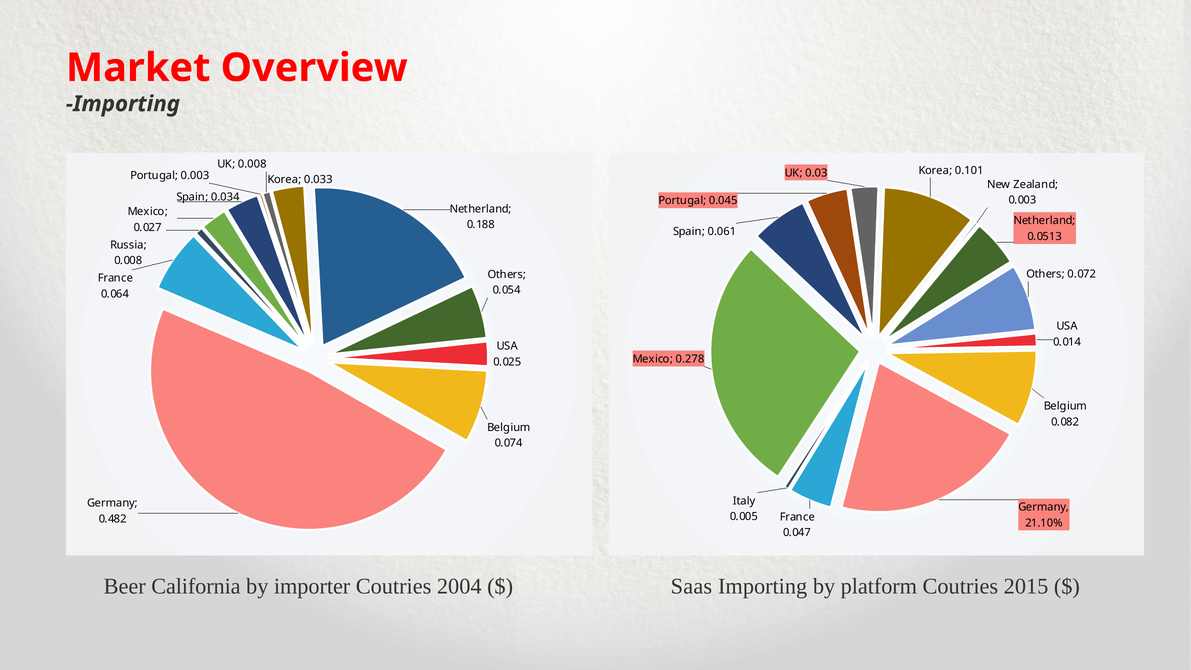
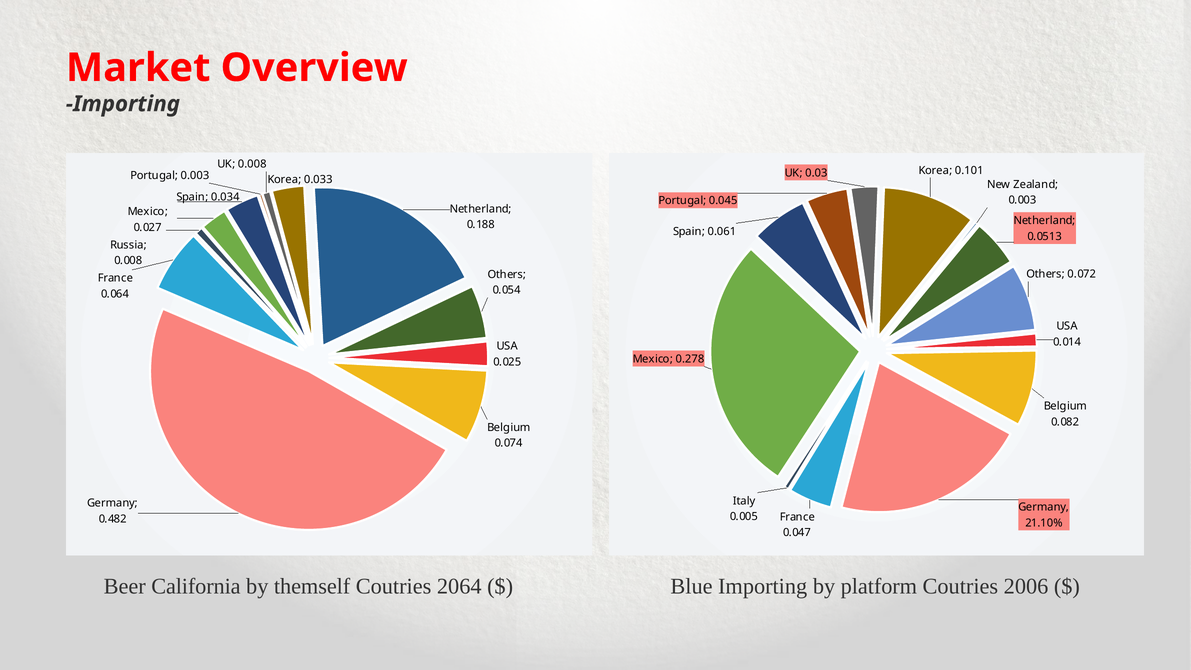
importer: importer -> themself (312, 586)
2004: 2004 -> 2064 (459, 586)
Saas: Saas -> Blue (692, 586)
2015: 2015 -> 2006 (1026, 586)
